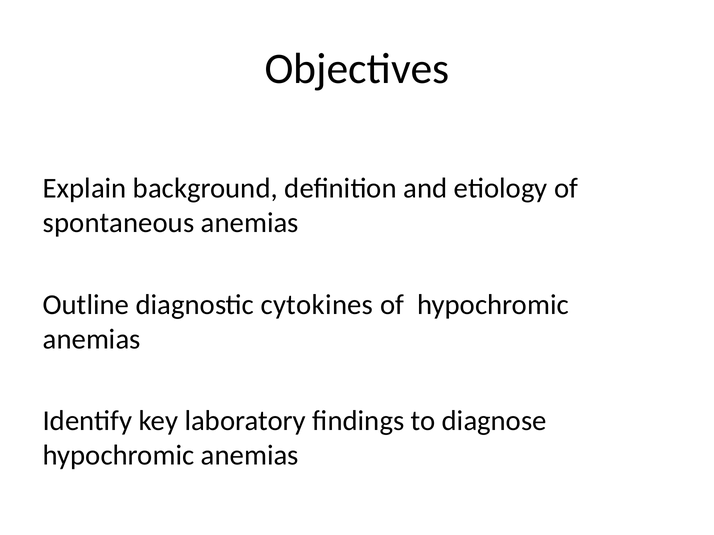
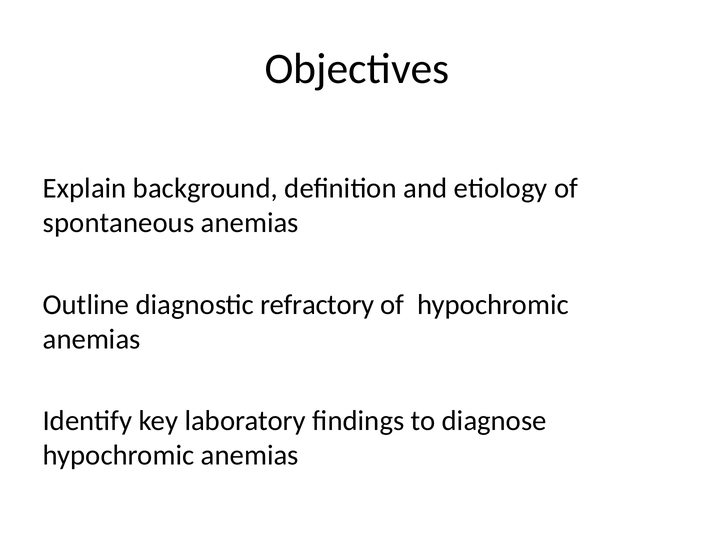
cytokines: cytokines -> refractory (317, 305)
